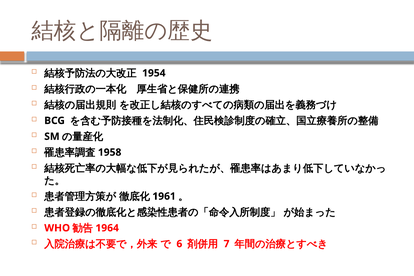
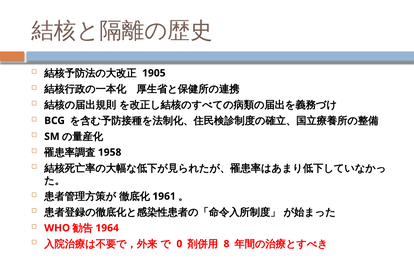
1954: 1954 -> 1905 (154, 73)
6: 6 -> 0 (179, 244)
7: 7 -> 8 (227, 244)
